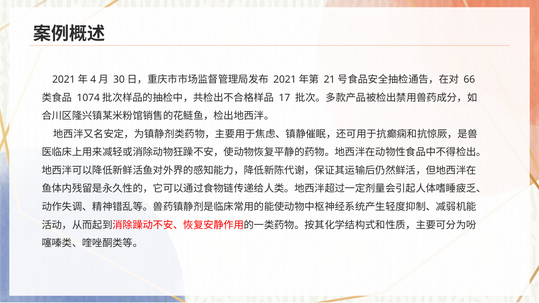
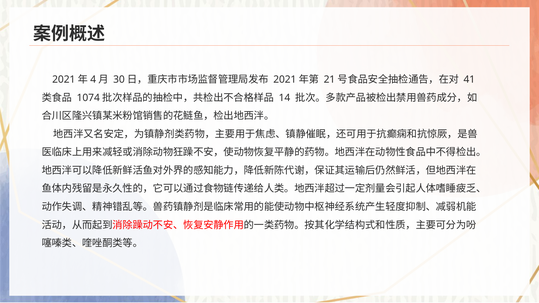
66: 66 -> 41 (469, 80)
17: 17 -> 14 (284, 98)
